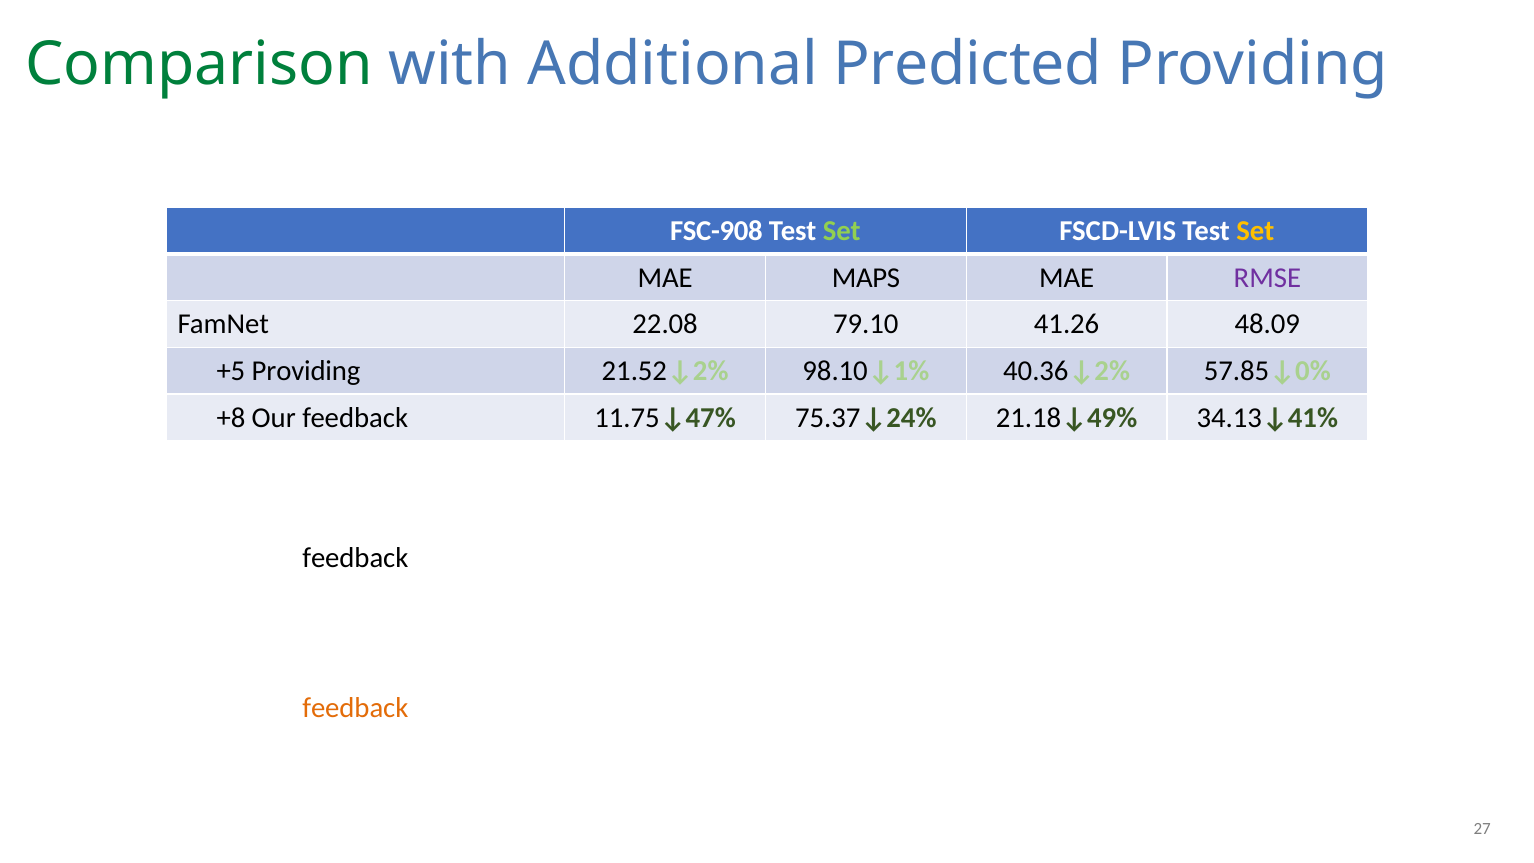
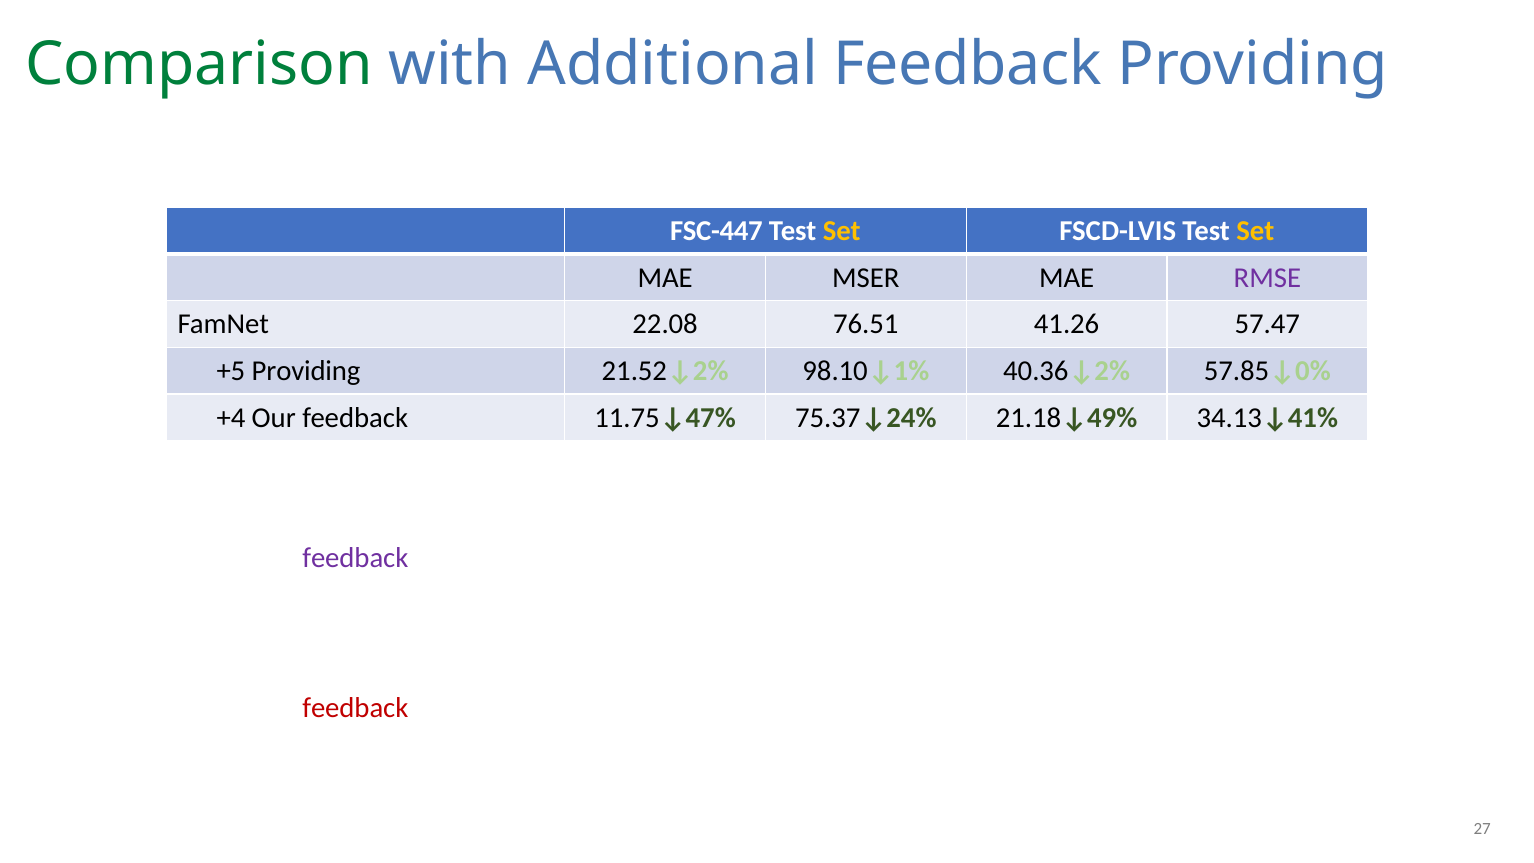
Additional Predicted: Predicted -> Feedback (968, 64)
FSC-908: FSC-908 -> FSC-447 (716, 231)
Set colour: light green -> yellow (842, 231)
MAPS: MAPS -> MSER (866, 278)
79.10: 79.10 -> 76.51 (866, 324)
48.09: 48.09 -> 57.47 (1267, 324)
+8: +8 -> +4 (231, 418)
feedback colour: black -> purple (355, 558)
feedback colour: orange -> red (355, 708)
